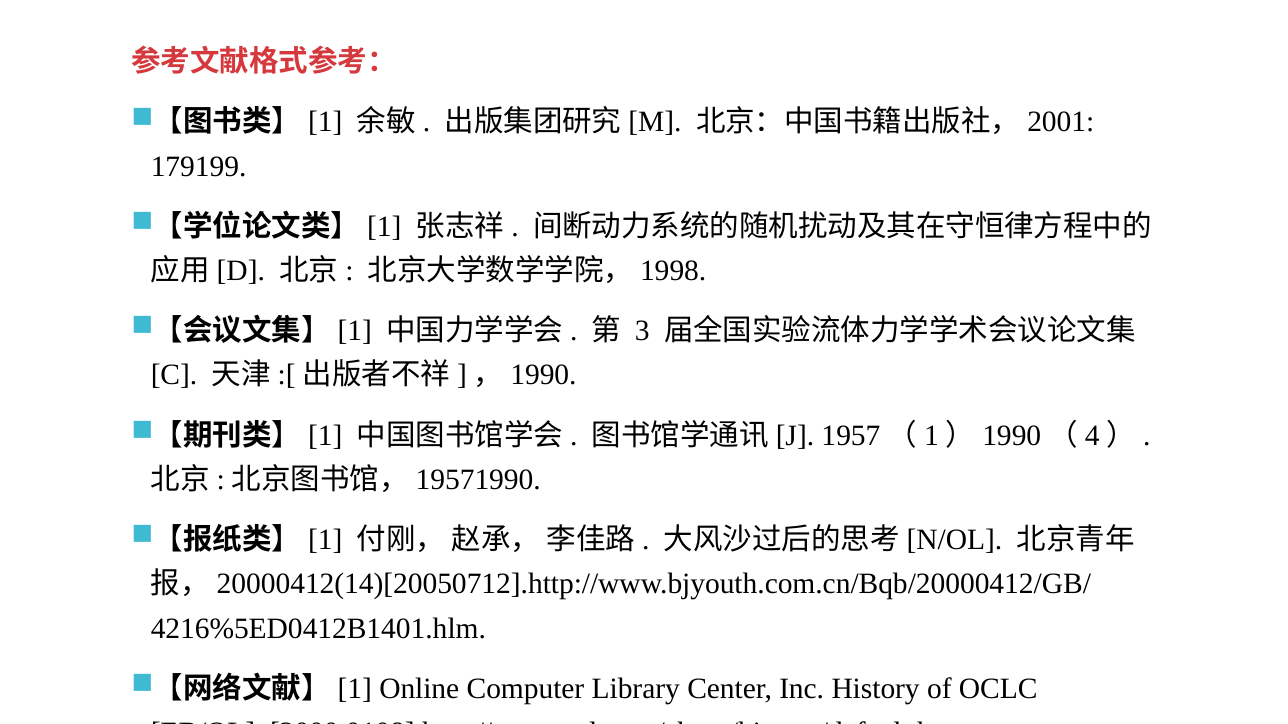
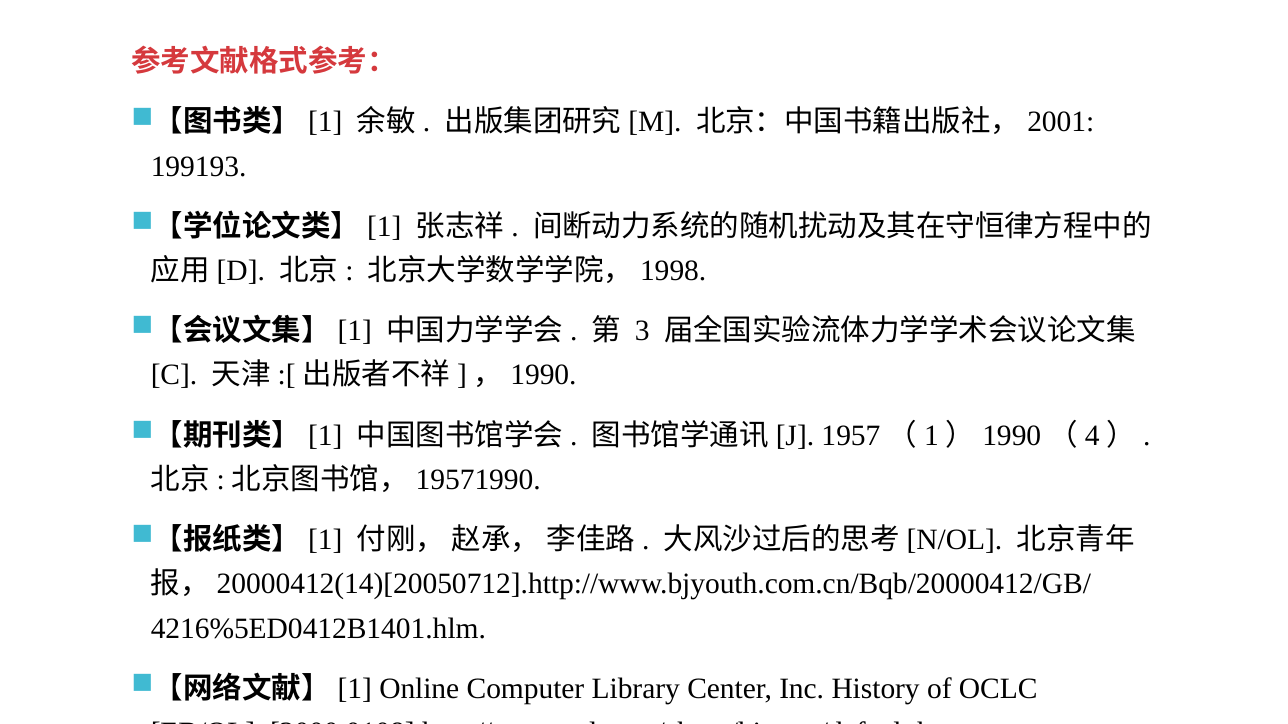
179199: 179199 -> 199193 (199, 166)
